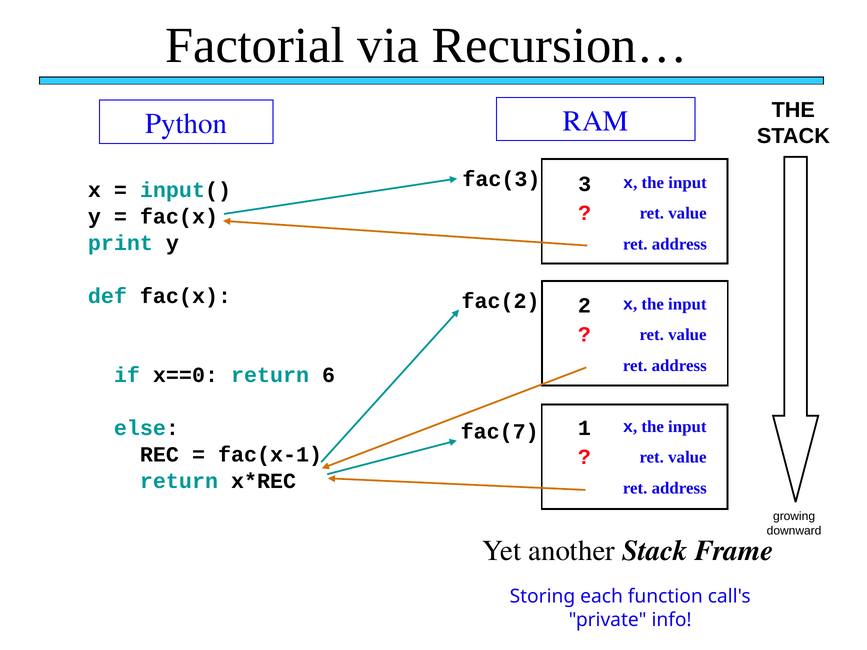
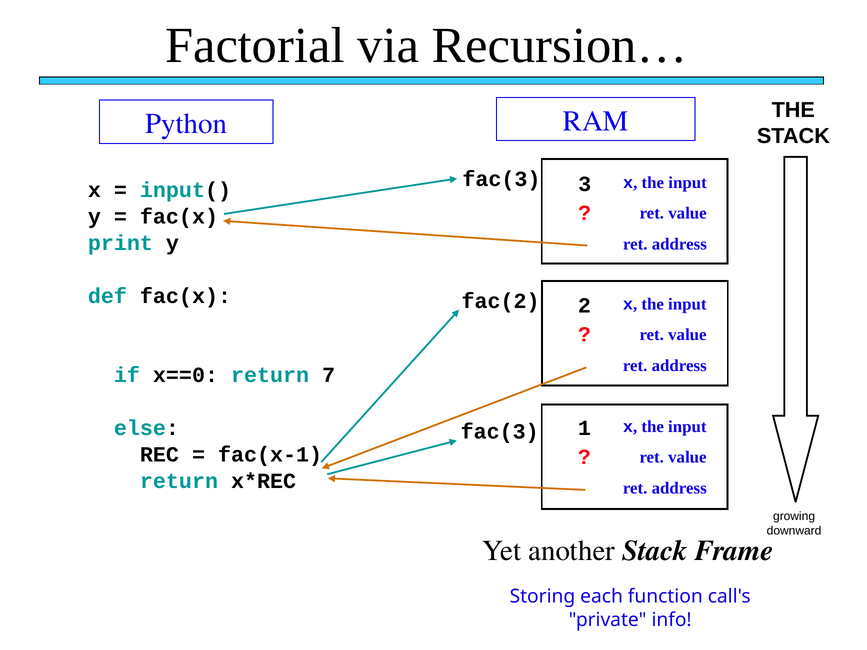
6: 6 -> 7 (329, 375)
fac(7: fac(7 -> fac(3 (500, 432)
